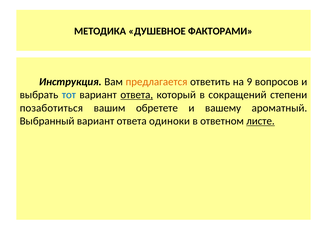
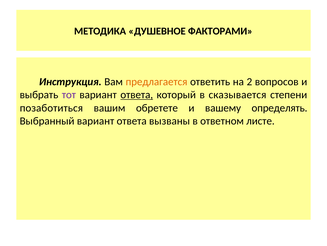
9: 9 -> 2 (249, 81)
тот colour: blue -> purple (69, 95)
сокращений: сокращений -> сказывается (237, 95)
ароматный: ароматный -> определять (280, 108)
одиноки: одиноки -> вызваны (170, 121)
листе underline: present -> none (260, 121)
